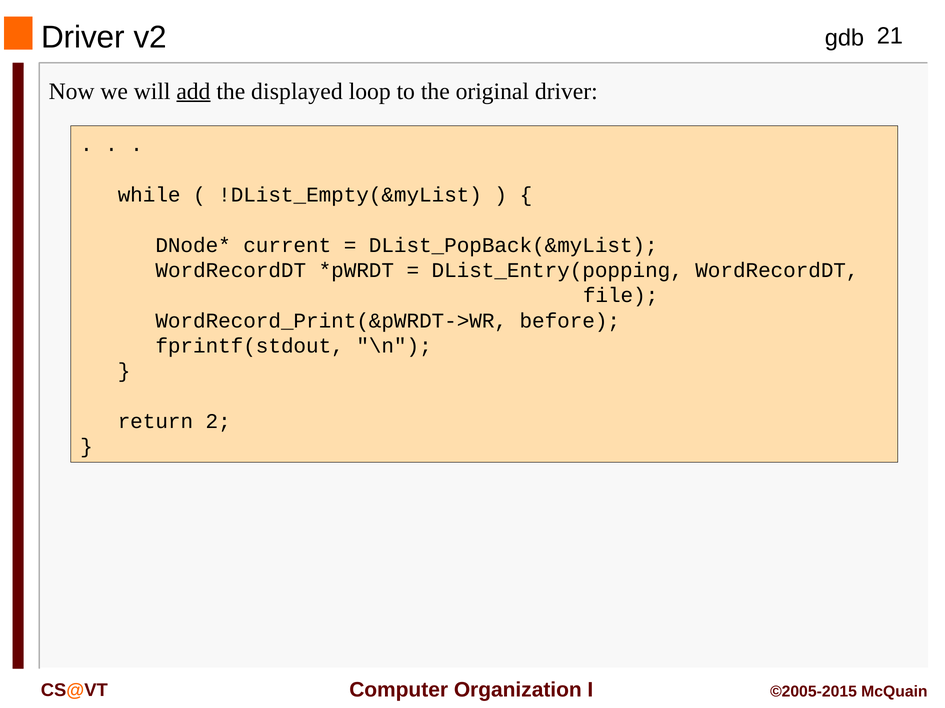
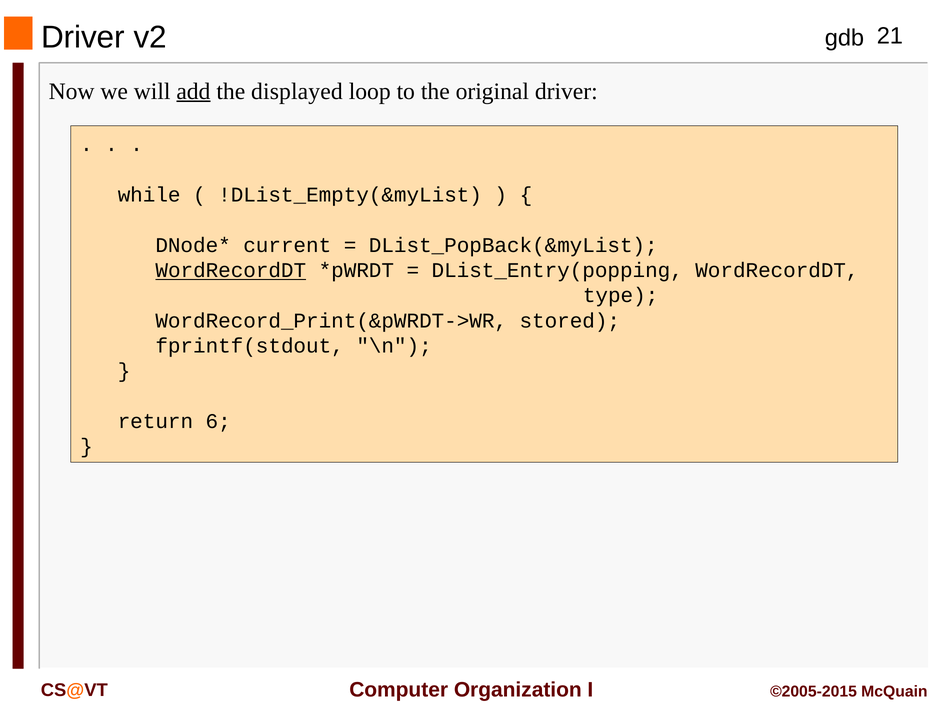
WordRecordDT underline: none -> present (231, 271)
file: file -> type (621, 296)
before: before -> stored (570, 321)
2: 2 -> 6 (218, 422)
